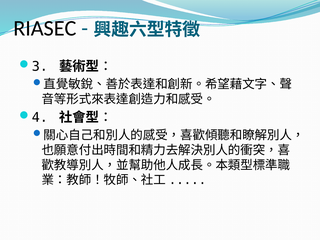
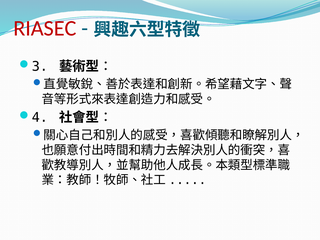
RIASEC colour: black -> red (45, 28)
